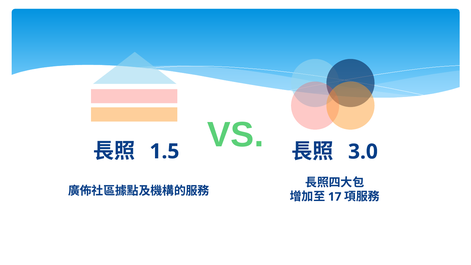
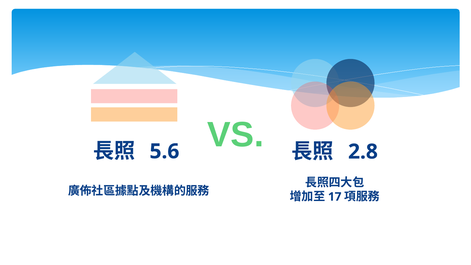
1.5: 1.5 -> 5.6 (164, 151)
3.0: 3.0 -> 2.8 (363, 152)
